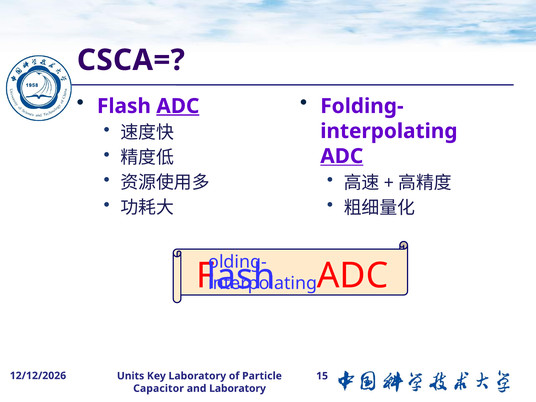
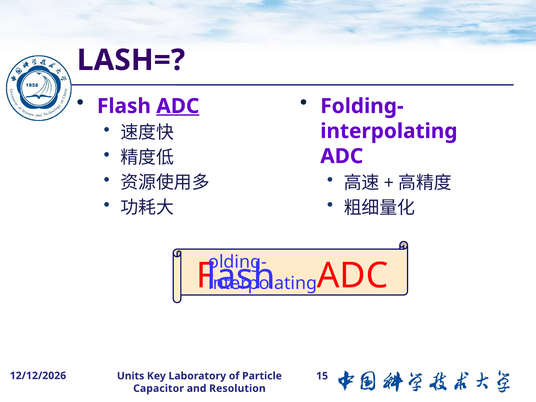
CSCA=: CSCA= -> LASH= (131, 60)
ADC underline: present -> none (342, 156)
and Laboratory: Laboratory -> Resolution (237, 388)
